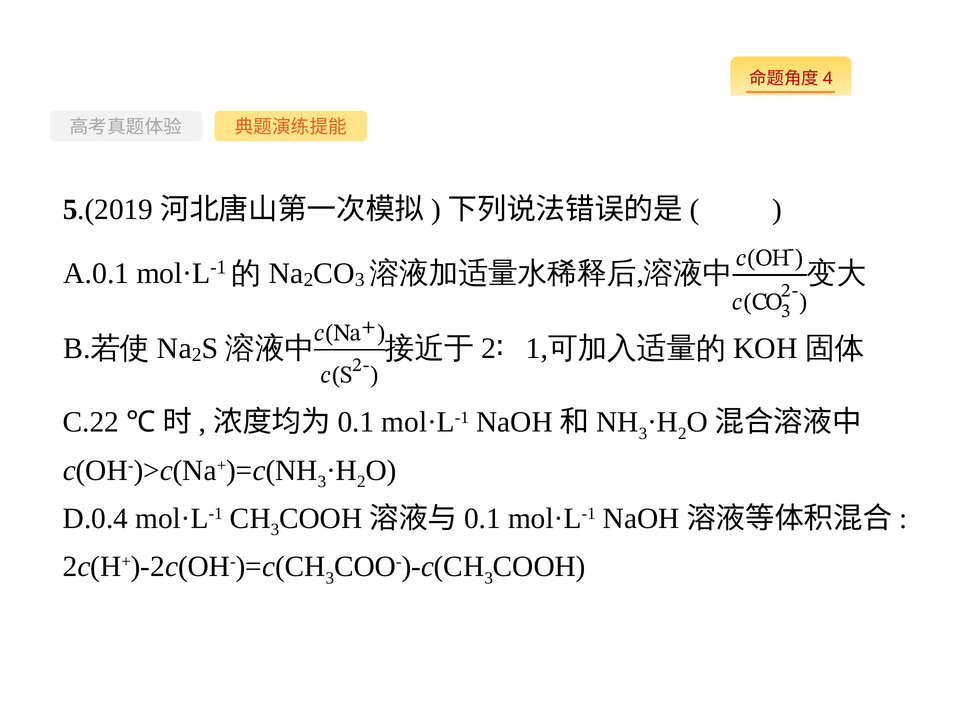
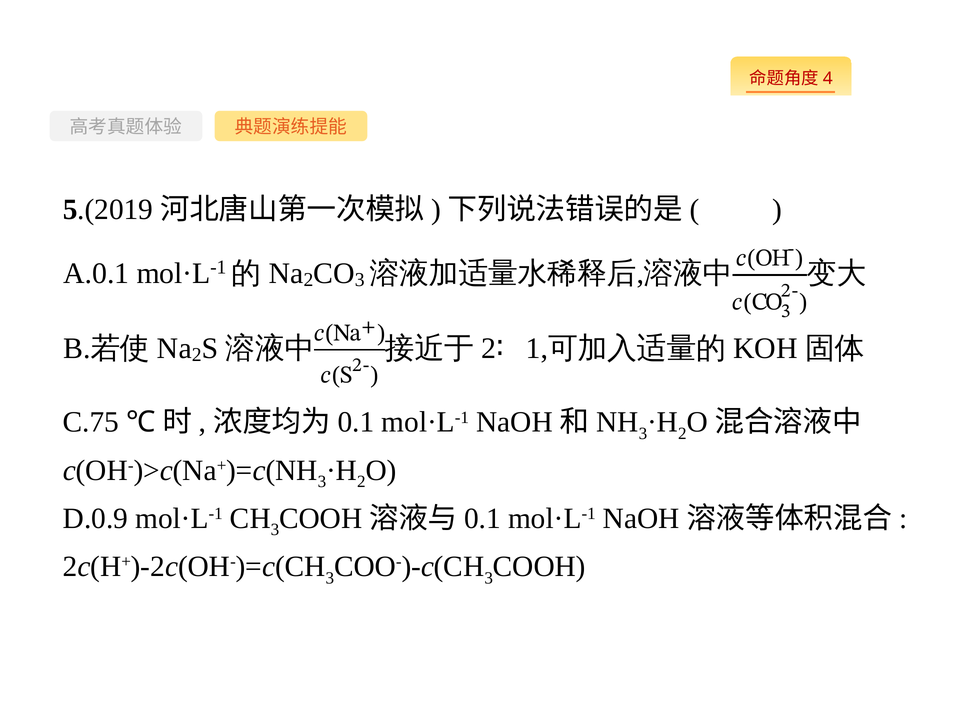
C.22: C.22 -> C.75 (91, 422)
D.0.4: D.0.4 -> D.0.9 (95, 518)
